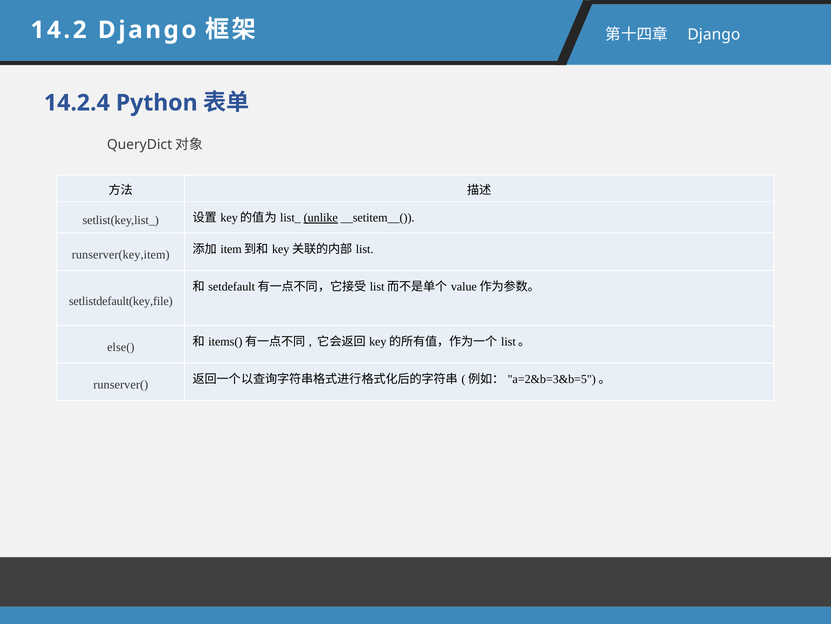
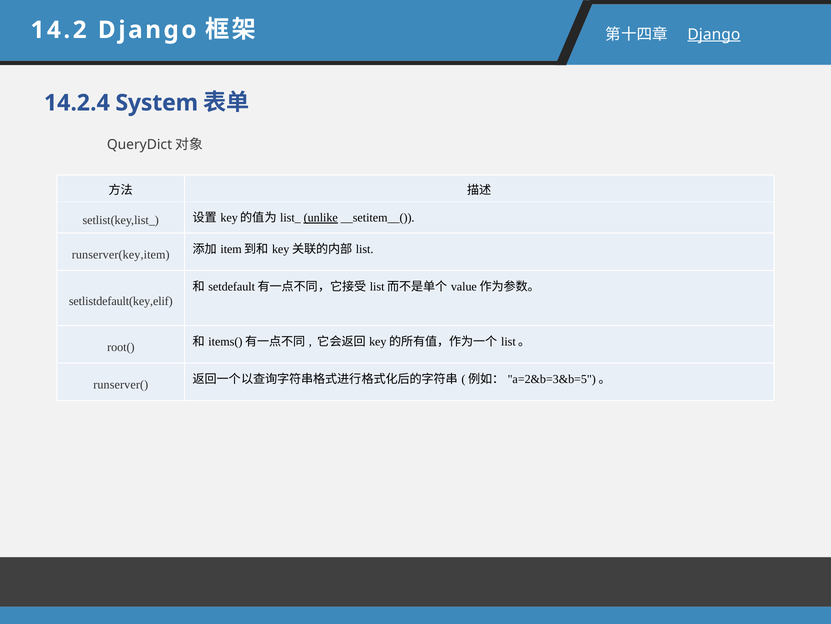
Django underline: none -> present (714, 34)
Python: Python -> System (157, 103)
setlistdefault(key,file: setlistdefault(key,file -> setlistdefault(key,elif (121, 301)
else(: else( -> root( (121, 347)
